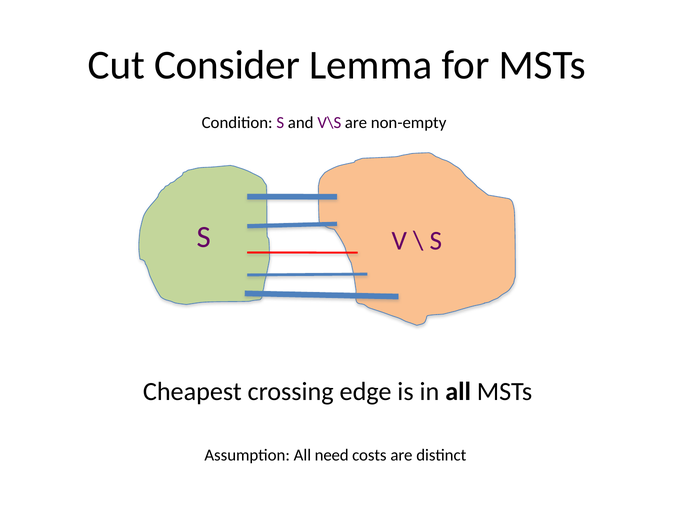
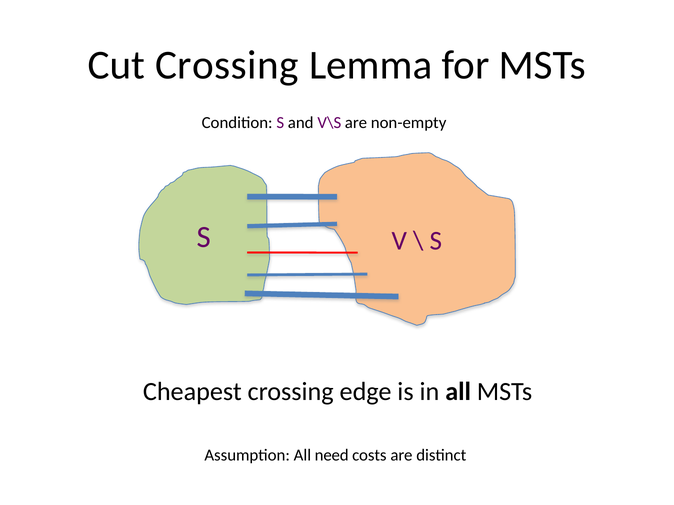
Cut Consider: Consider -> Crossing (227, 65)
